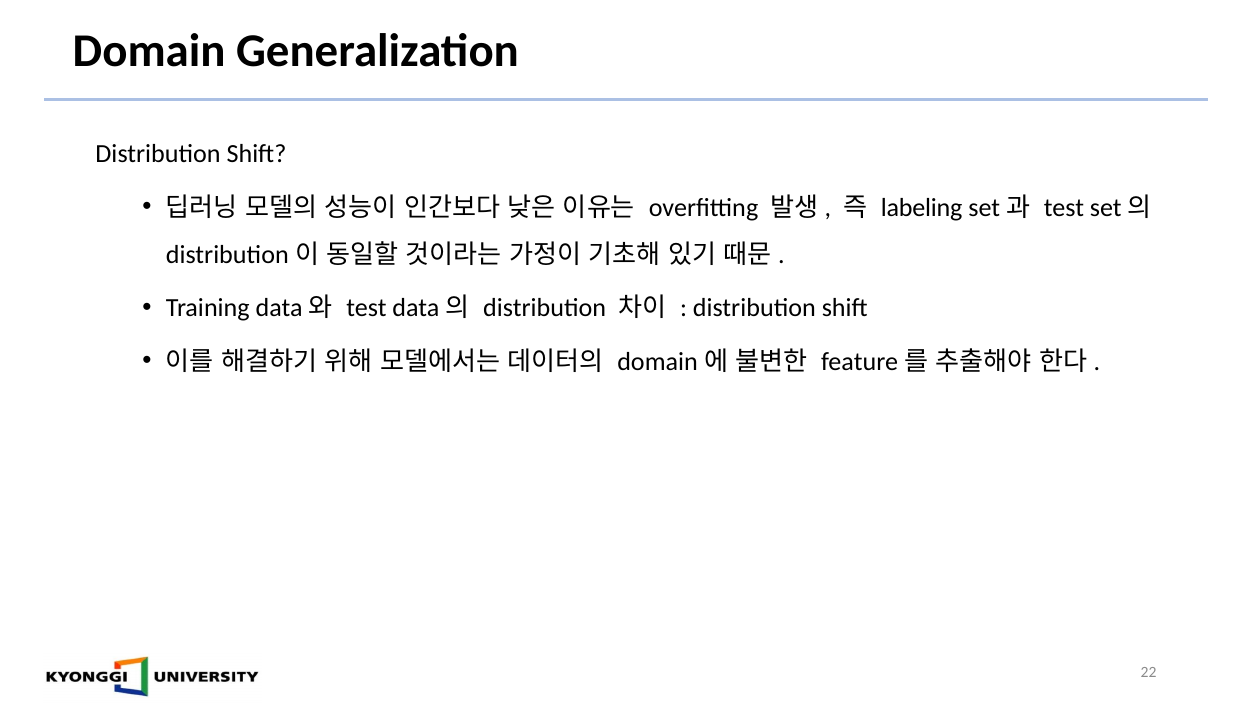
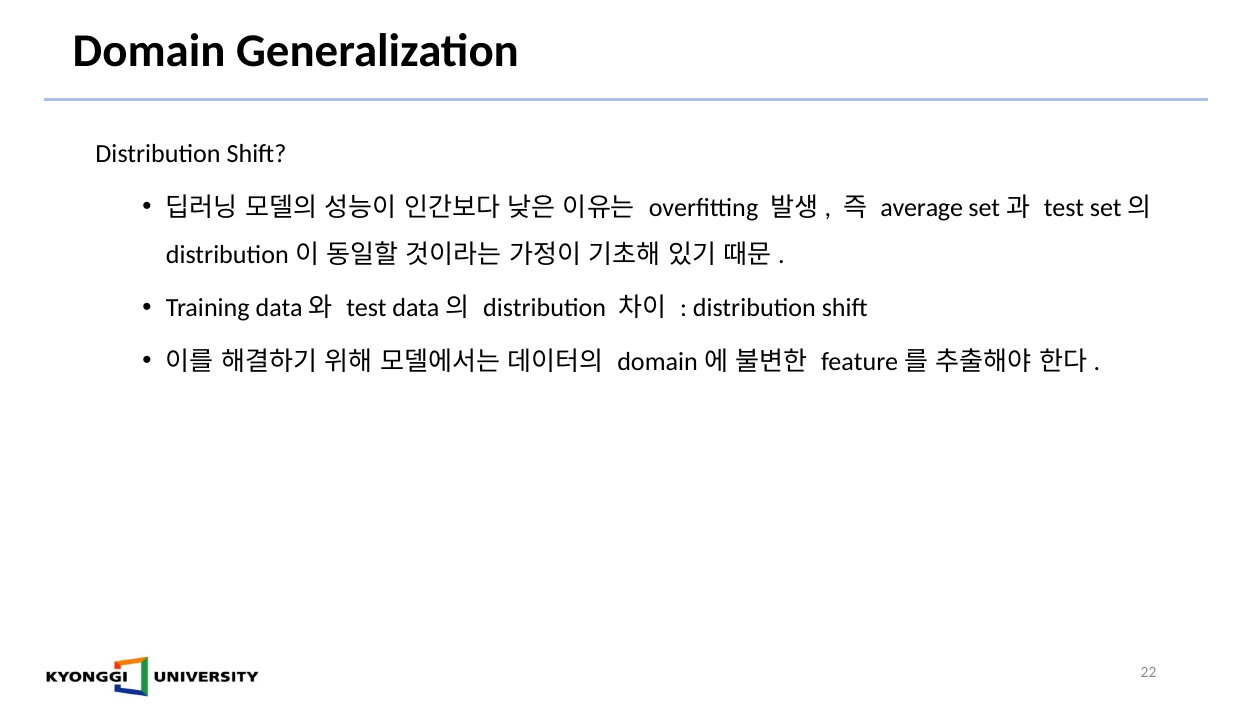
labeling: labeling -> average (922, 208)
